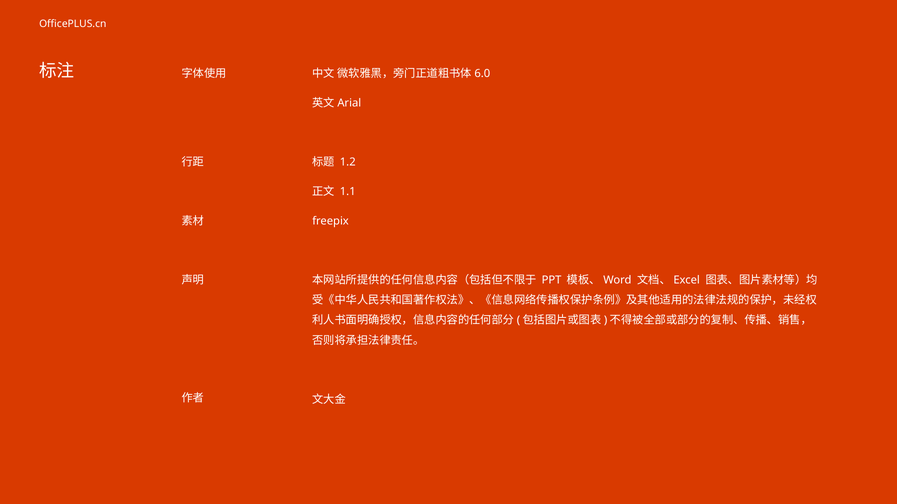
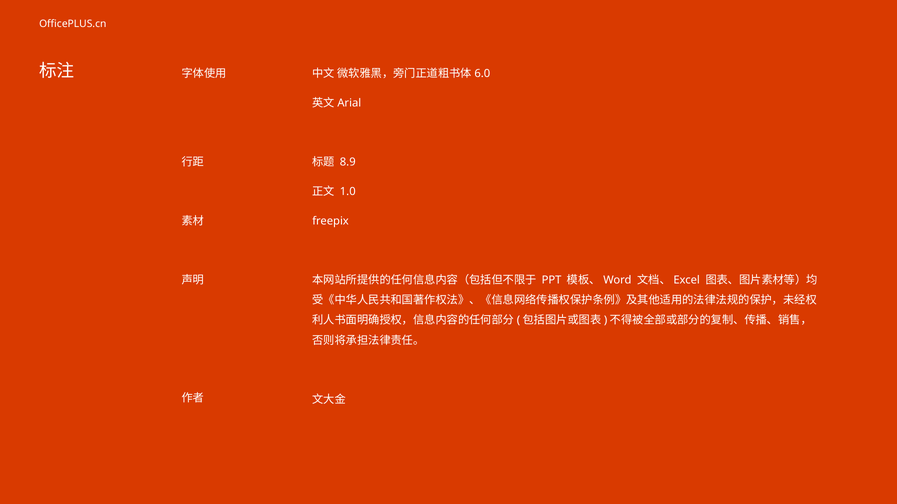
1.2: 1.2 -> 8.9 (348, 162)
1.1: 1.1 -> 1.0 (348, 192)
